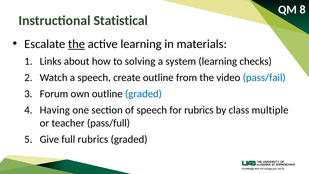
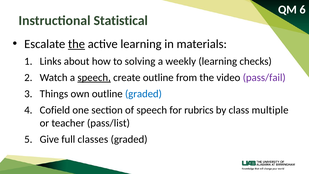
8: 8 -> 6 (303, 10)
system: system -> weekly (181, 61)
speech underline: none -> present (94, 77)
pass/fail colour: blue -> purple (264, 77)
Forum: Forum -> Things (54, 94)
Having: Having -> Cofield (55, 110)
pass/full: pass/full -> pass/list (108, 123)
full rubrics: rubrics -> classes (93, 139)
